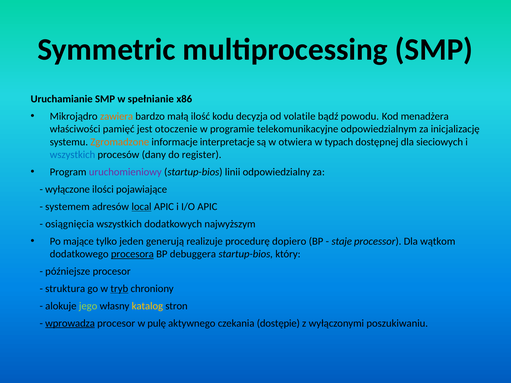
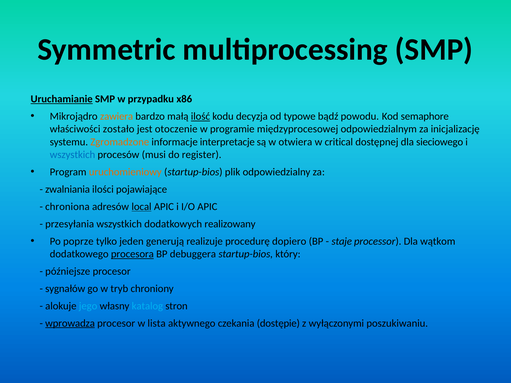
Uruchamianie underline: none -> present (62, 99)
spełnianie: spełnianie -> przypadku (151, 99)
ilość underline: none -> present (200, 116)
volatile: volatile -> typowe (300, 116)
menadżera: menadżera -> semaphore (425, 116)
pamięć: pamięć -> zostało (119, 129)
telekomunikacyjne: telekomunikacyjne -> międzyprocesowej (298, 129)
typach: typach -> critical (339, 142)
sieciowych: sieciowych -> sieciowego (440, 142)
dany: dany -> musi (154, 155)
uruchomieniowy colour: purple -> orange (125, 172)
linii: linii -> plik (233, 172)
wyłączone: wyłączone -> zwalniania (68, 189)
systemem: systemem -> chroniona (67, 207)
osiągnięcia: osiągnięcia -> przesyłania (70, 224)
najwyższym: najwyższym -> realizowany (230, 224)
mające: mające -> poprze (78, 241)
struktura: struktura -> sygnałów (65, 289)
tryb underline: present -> none (119, 289)
jego colour: light green -> light blue (88, 306)
katalog colour: yellow -> light blue (147, 306)
pulę: pulę -> lista (157, 323)
